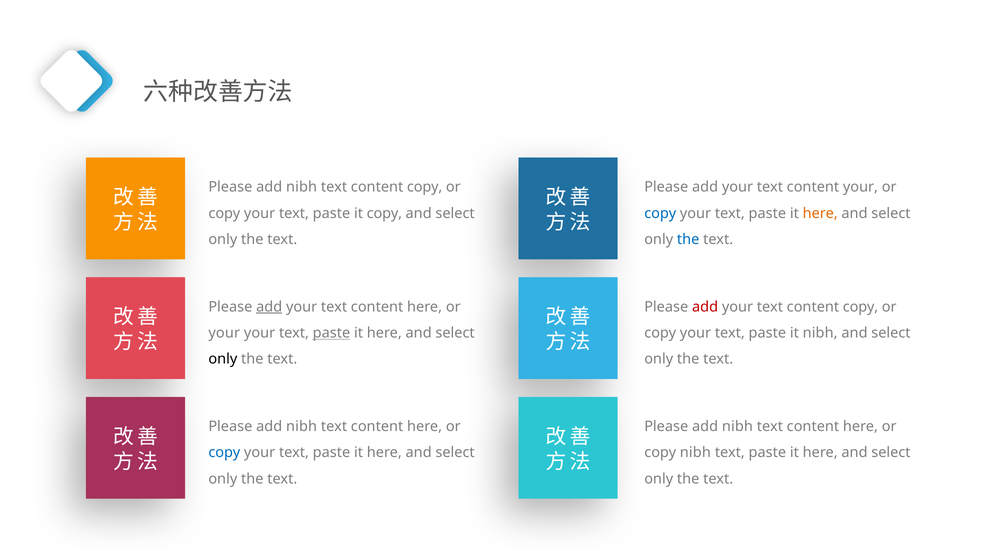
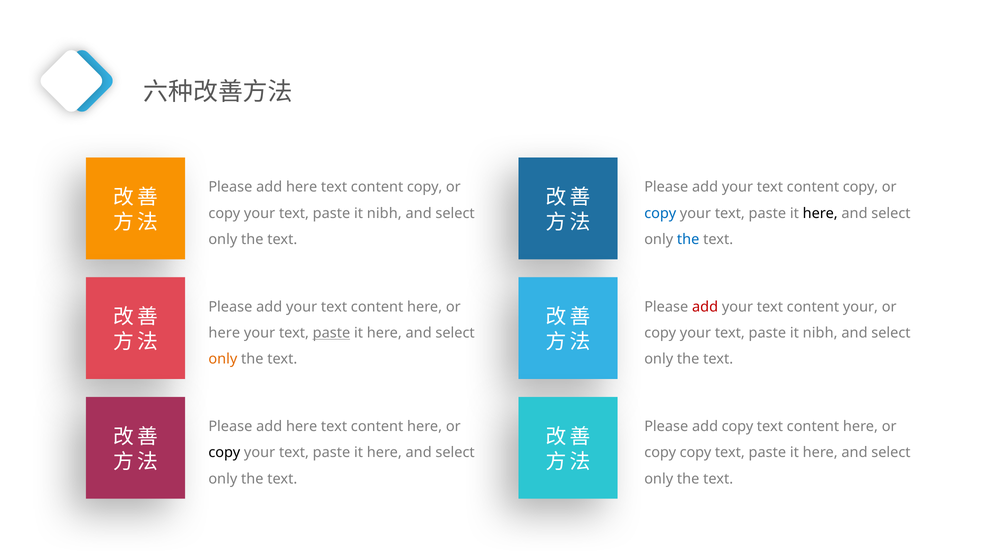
nibh: nibh -> here (302, 187)
your text content your: your -> copy (861, 187)
copy: copy -> nibh (384, 213)
here colour: orange -> black (820, 213)
add underline: present -> none (269, 307)
your text content copy: copy -> your (860, 307)
your: your -> here (224, 333)
only colour: black -> orange (223, 359)
nibh: nibh -> here (302, 426)
nibh: nibh -> copy (738, 426)
copy colour: blue -> black (224, 452)
copy nibh: nibh -> copy (696, 452)
